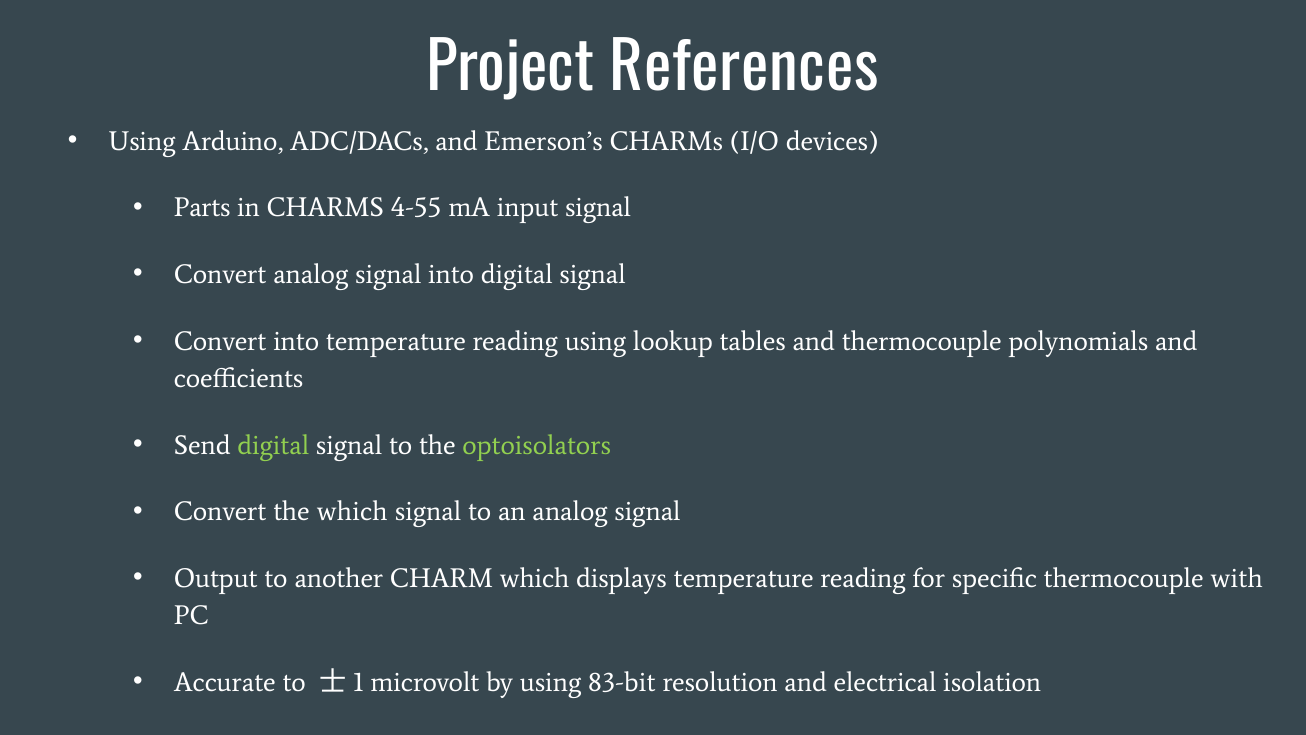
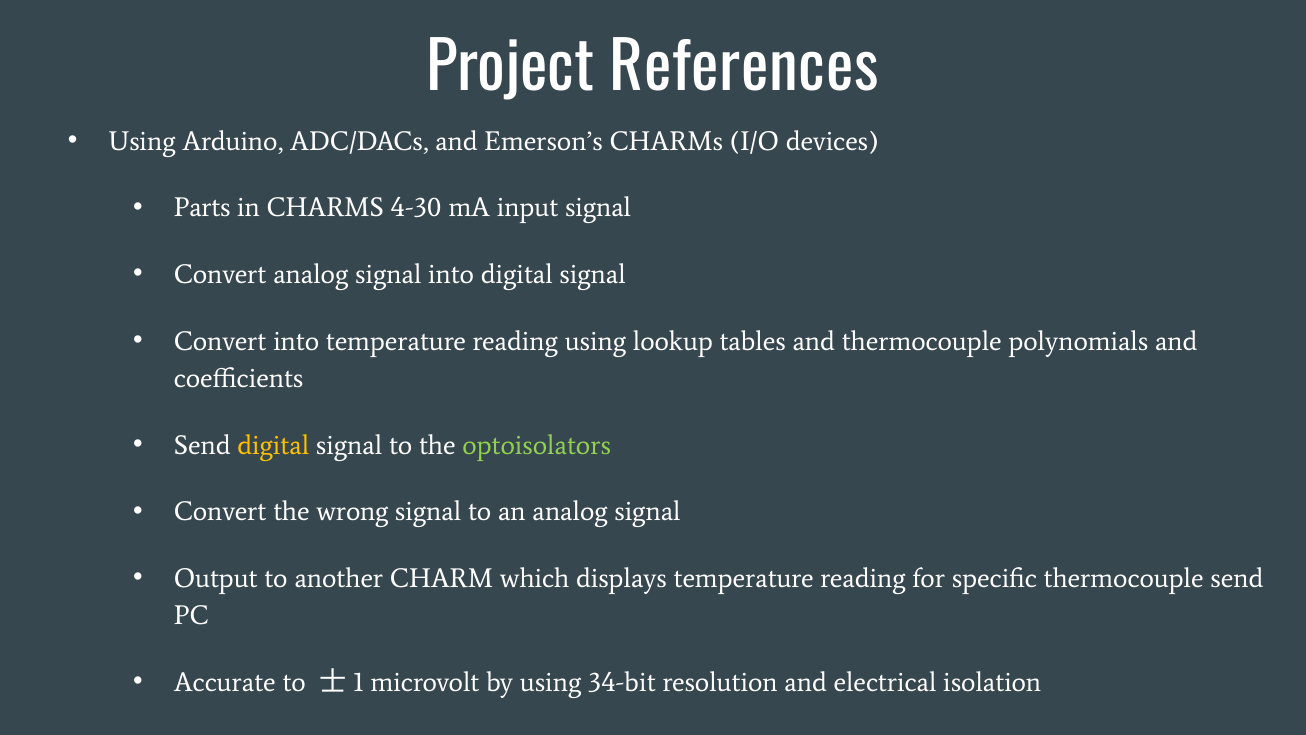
4-55: 4-55 -> 4-30 (416, 208)
digital colour: light green -> yellow (273, 445)
the which: which -> wrong (352, 512)
thermocouple with: with -> send (1237, 578)
83-bit: 83-bit -> 34-bit (622, 682)
